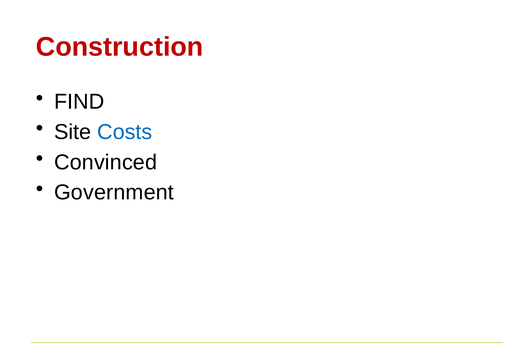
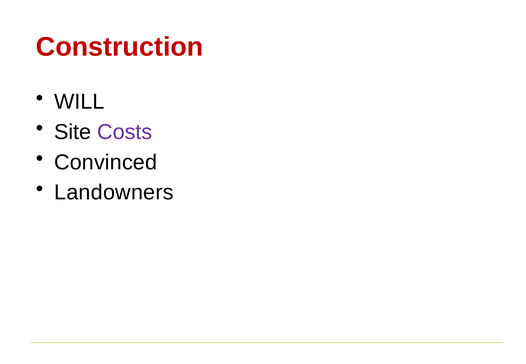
FIND: FIND -> WILL (79, 102)
Costs colour: blue -> purple (125, 132)
Government: Government -> Landowners (114, 193)
